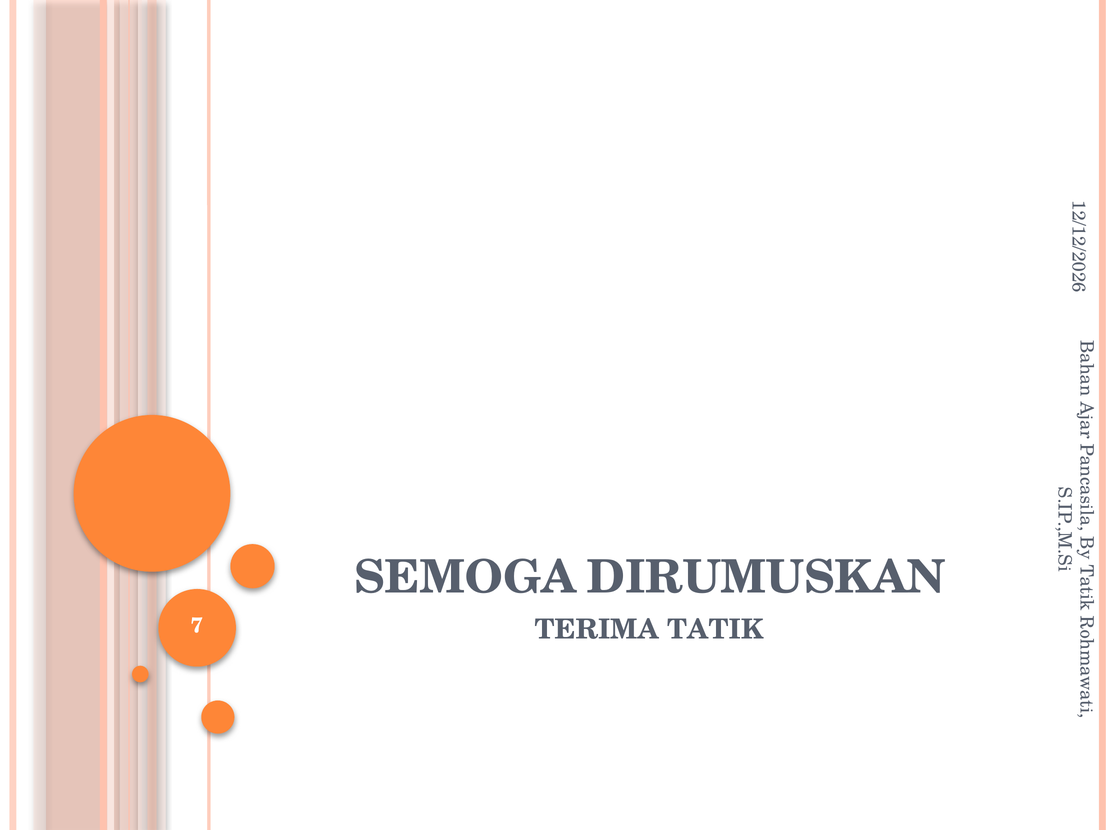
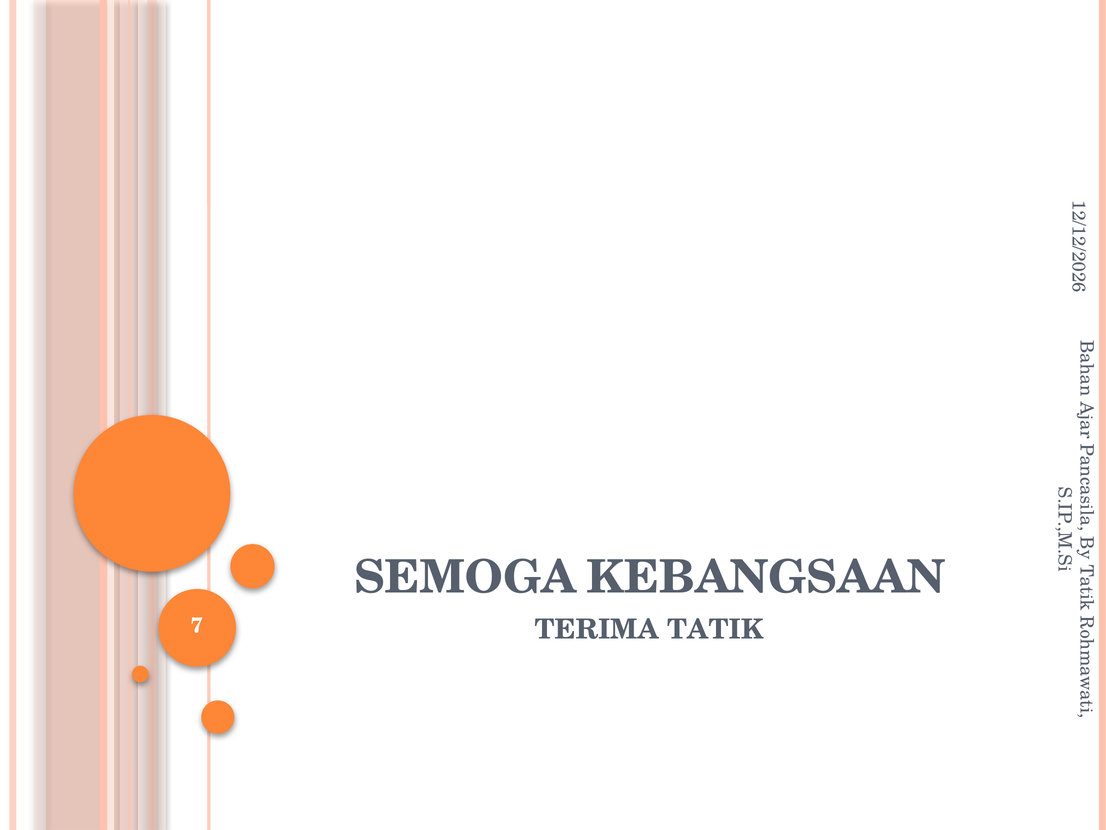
DIRUMUSKAN: DIRUMUSKAN -> KEBANGSAAN (766, 577)
